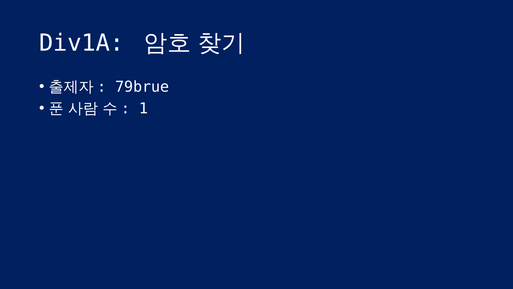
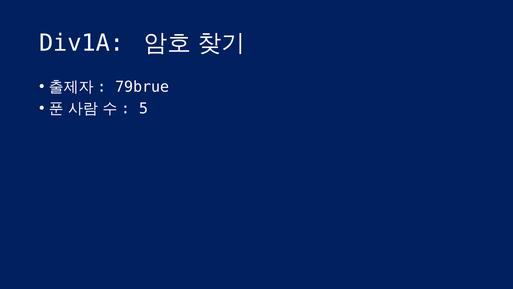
1: 1 -> 5 (143, 108)
